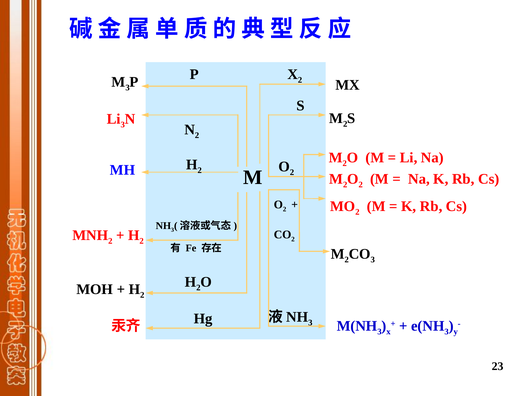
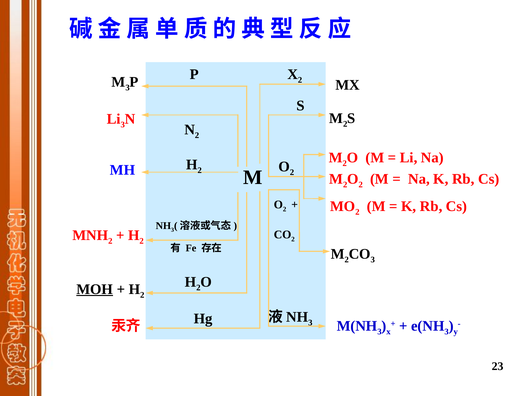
MOH underline: none -> present (95, 289)
